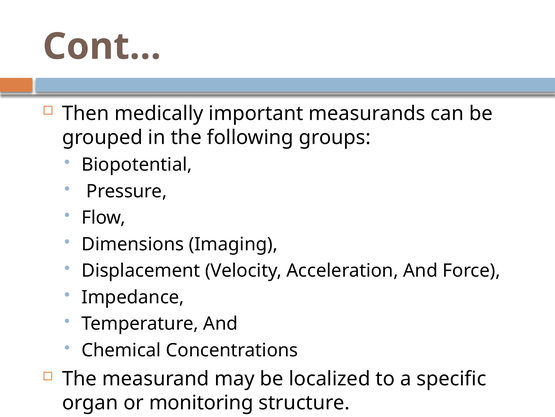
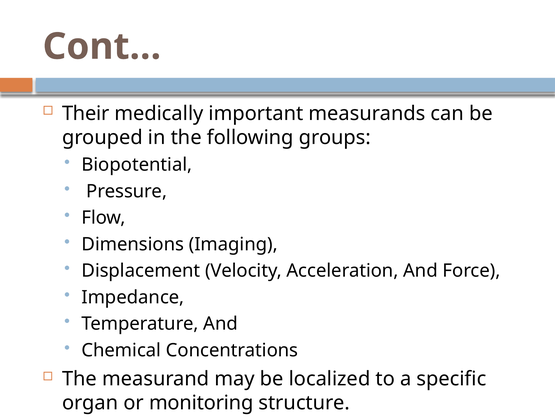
Then: Then -> Their (86, 113)
